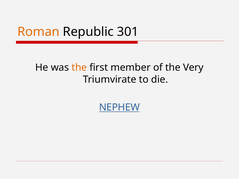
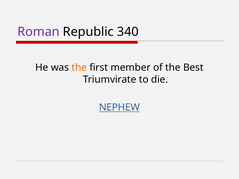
Roman colour: orange -> purple (38, 32)
301: 301 -> 340 (128, 32)
Very: Very -> Best (193, 68)
